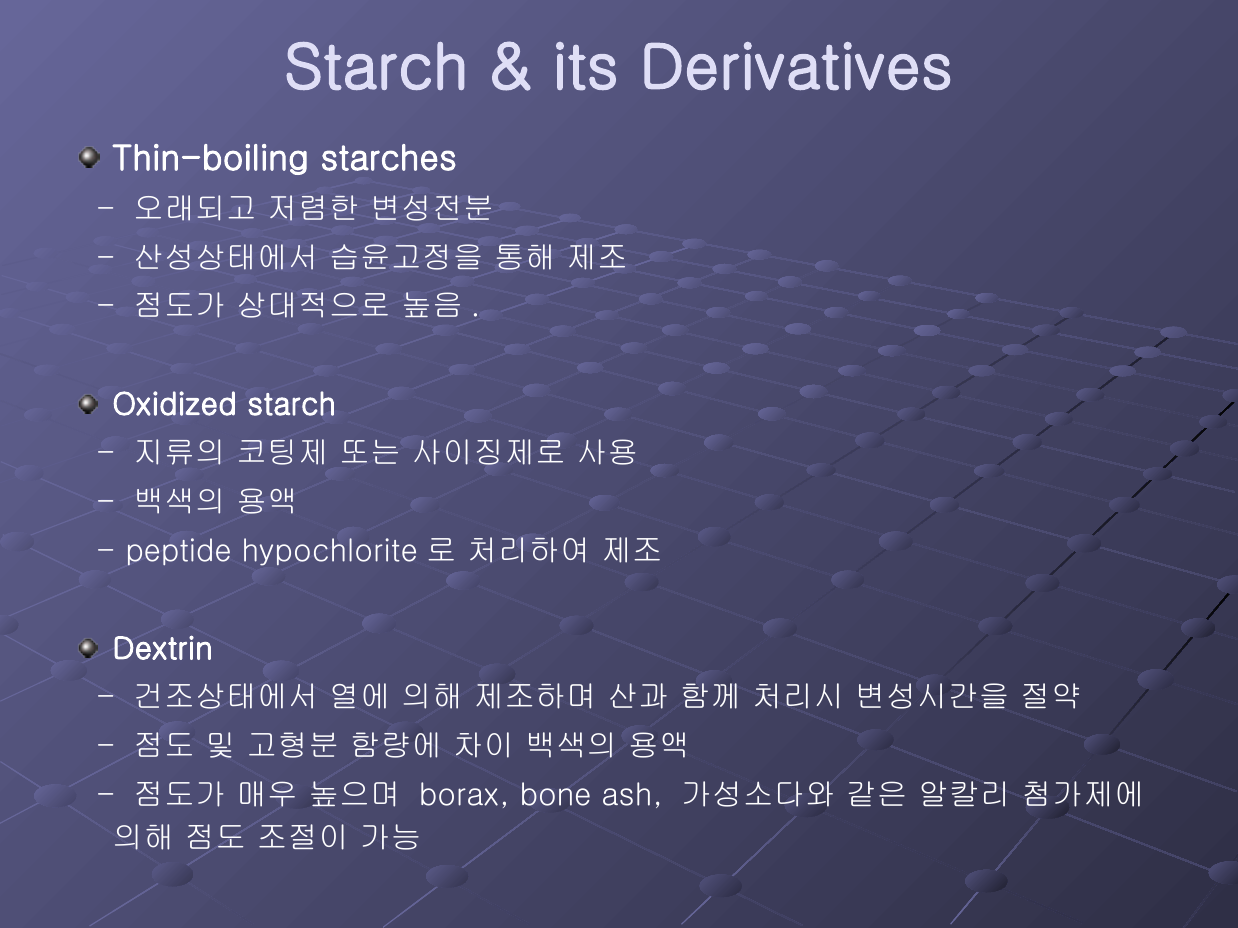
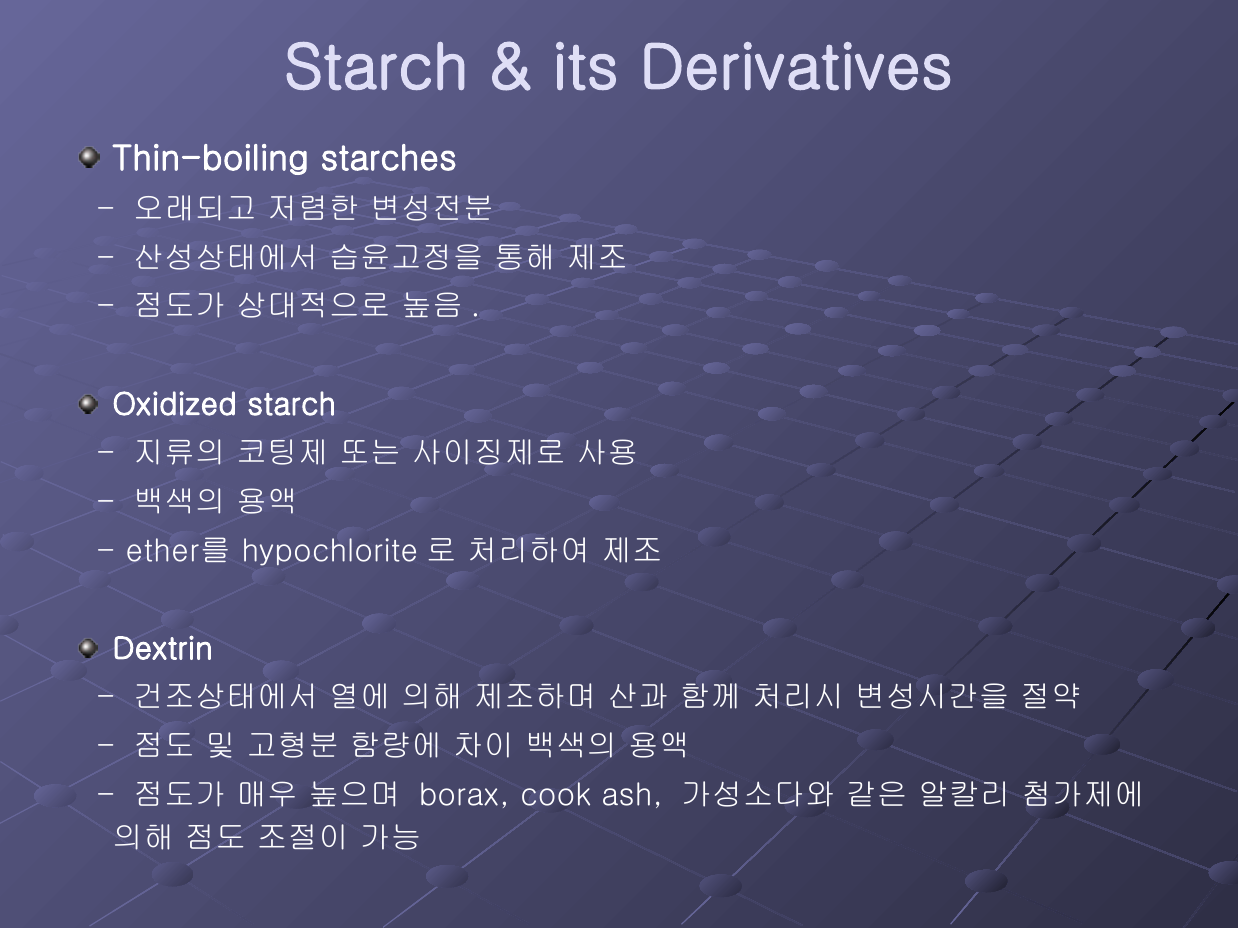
peptide: peptide -> ether를 (178, 551)
bone: bone -> cook (556, 796)
